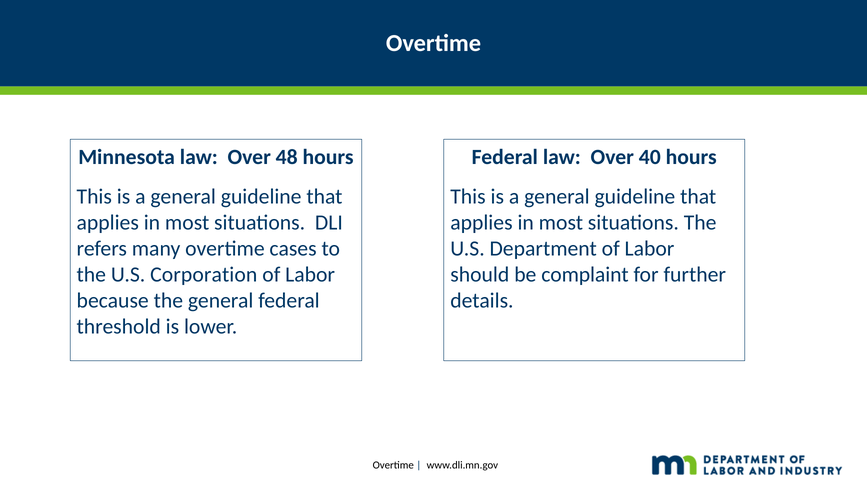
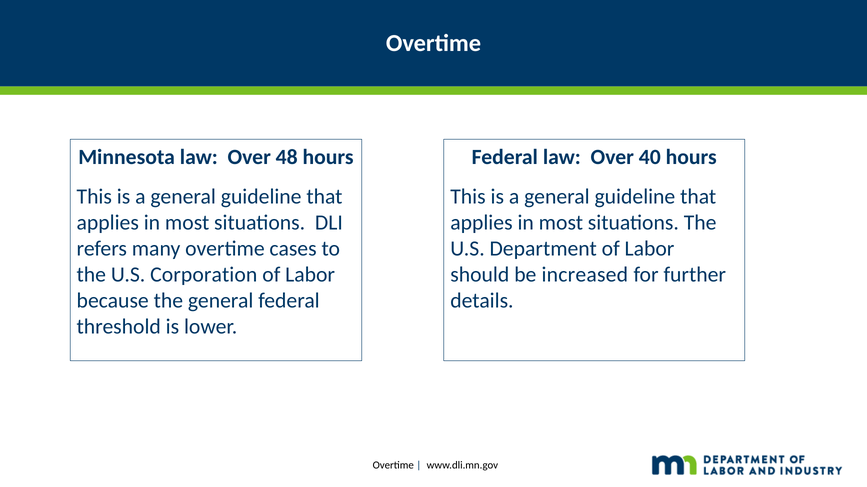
complaint: complaint -> increased (585, 275)
